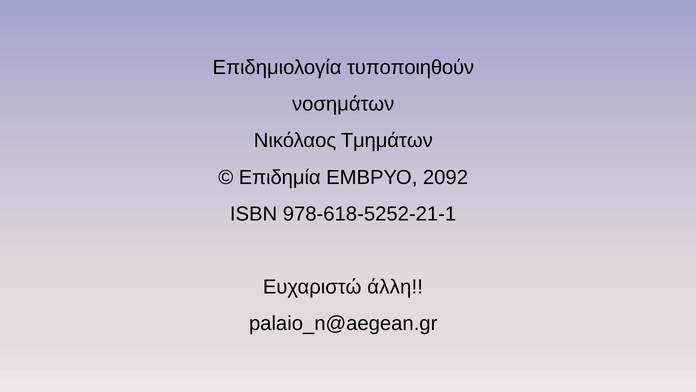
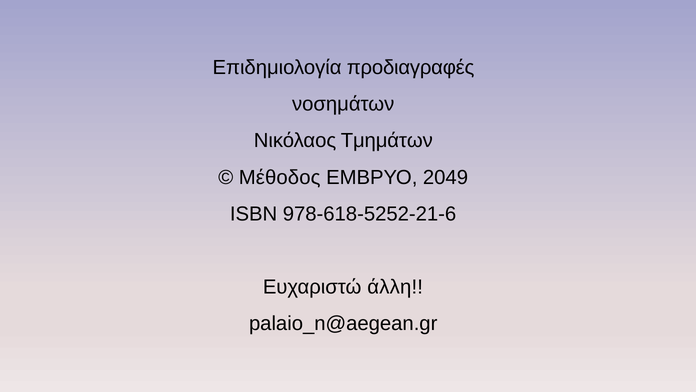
τυποποιηθούν: τυποποιηθούν -> προδιαγραφές (411, 67)
Επιδημία: Επιδημία -> Μέθοδος (280, 177)
2092: 2092 -> 2049 (446, 177)
978-618-5252-21-1: 978-618-5252-21-1 -> 978-618-5252-21-6 (370, 214)
